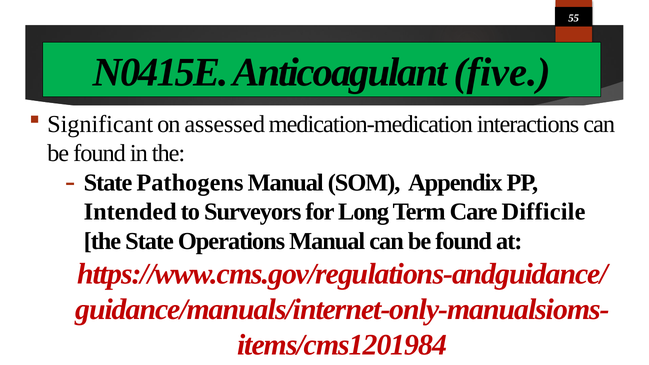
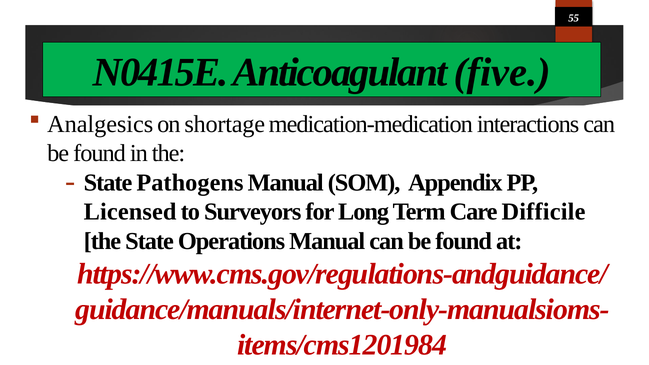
Significant: Significant -> Analgesics (100, 124)
assessed: assessed -> shortage (225, 124)
Intended: Intended -> Licensed (130, 212)
